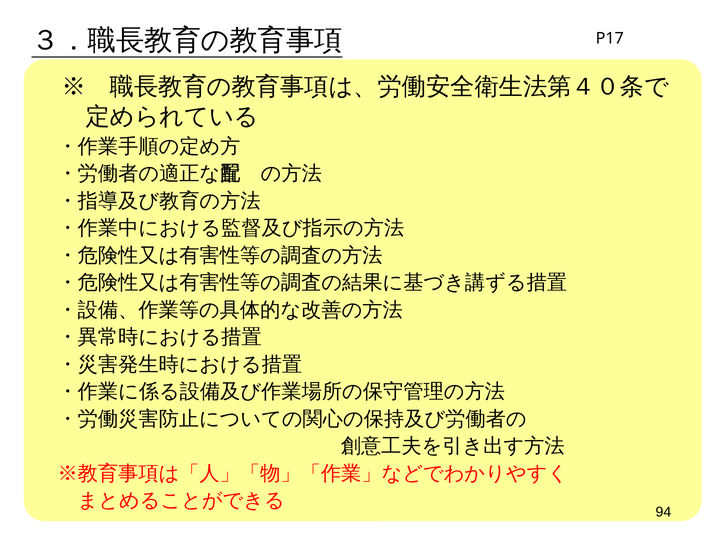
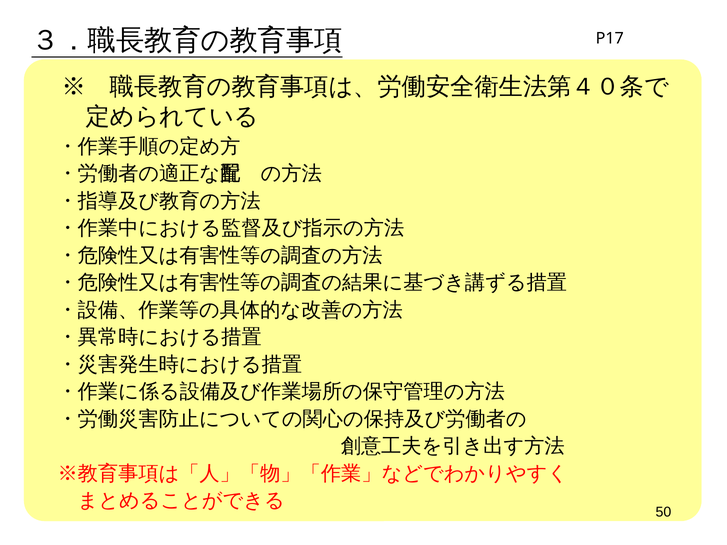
94: 94 -> 50 (663, 513)
